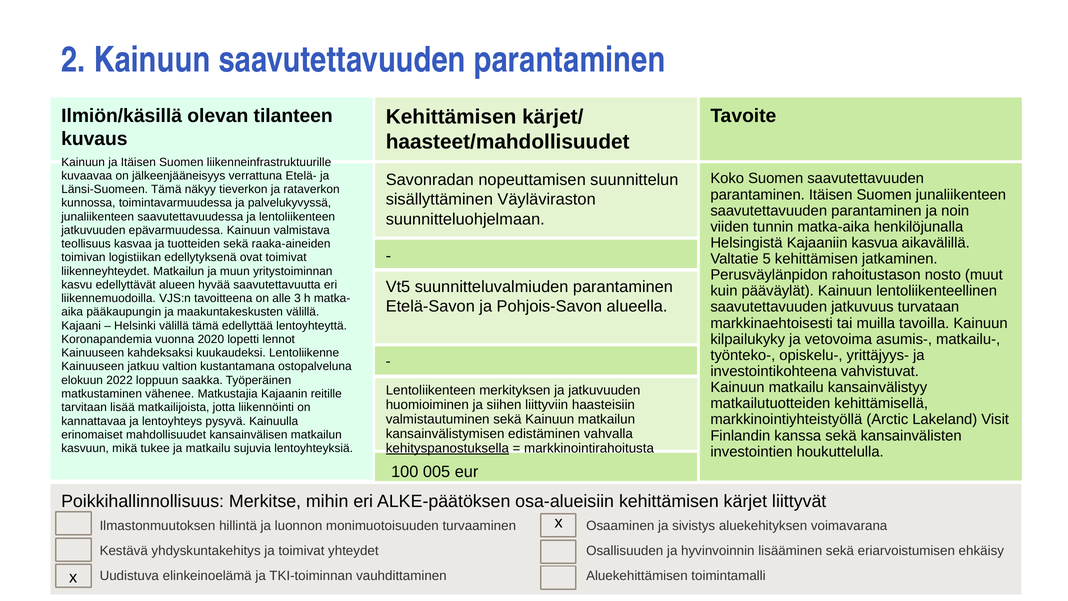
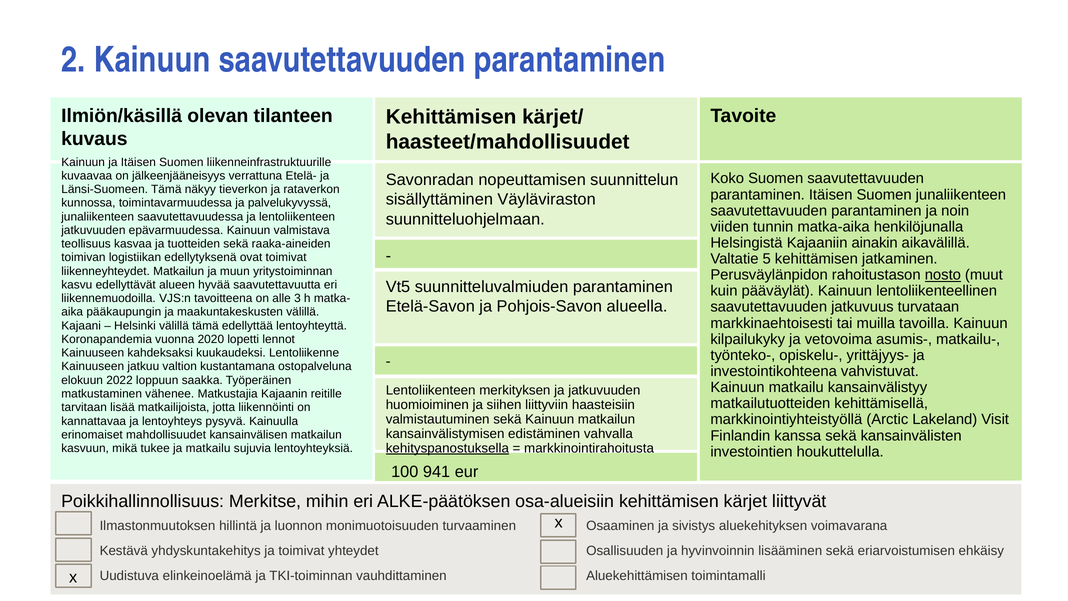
kasvua: kasvua -> ainakin (875, 243)
nosto underline: none -> present (943, 275)
005: 005 -> 941 (437, 472)
